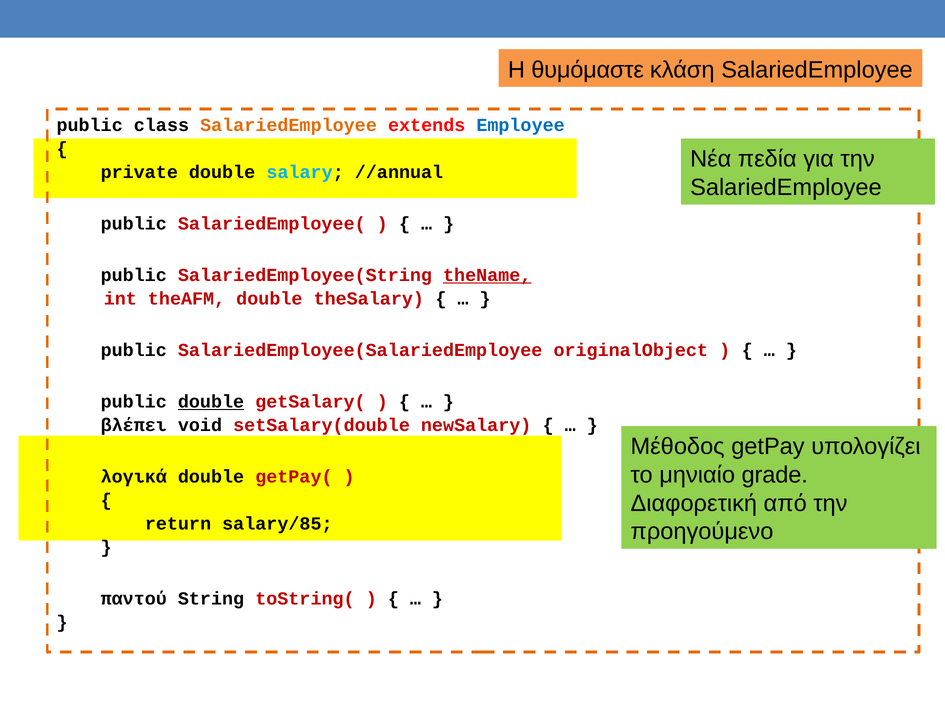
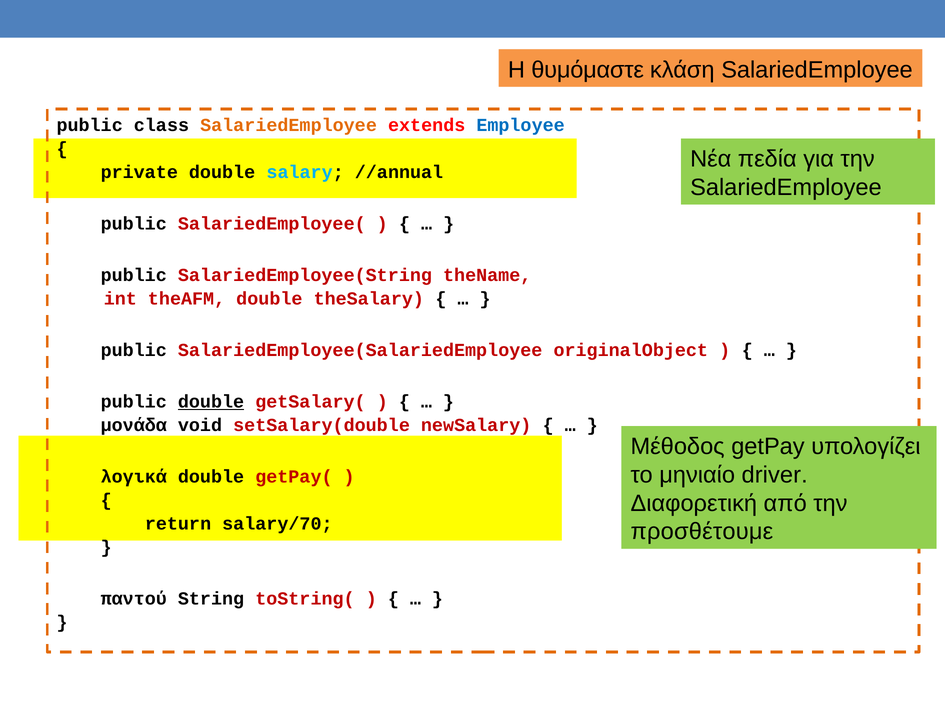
theName underline: present -> none (487, 275)
βλέπει: βλέπει -> μονάδα (134, 425)
grade: grade -> driver (775, 475)
salary/85: salary/85 -> salary/70 (277, 523)
προηγούμενο: προηγούμενο -> προσθέτουμε (702, 531)
